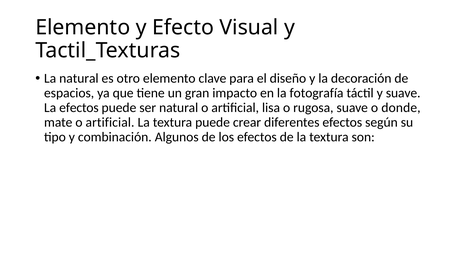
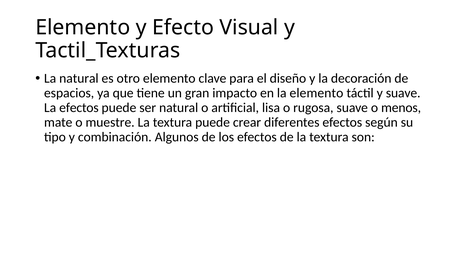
la fotografía: fotografía -> elemento (316, 93)
donde: donde -> menos (401, 108)
mate o artificial: artificial -> muestre (110, 122)
